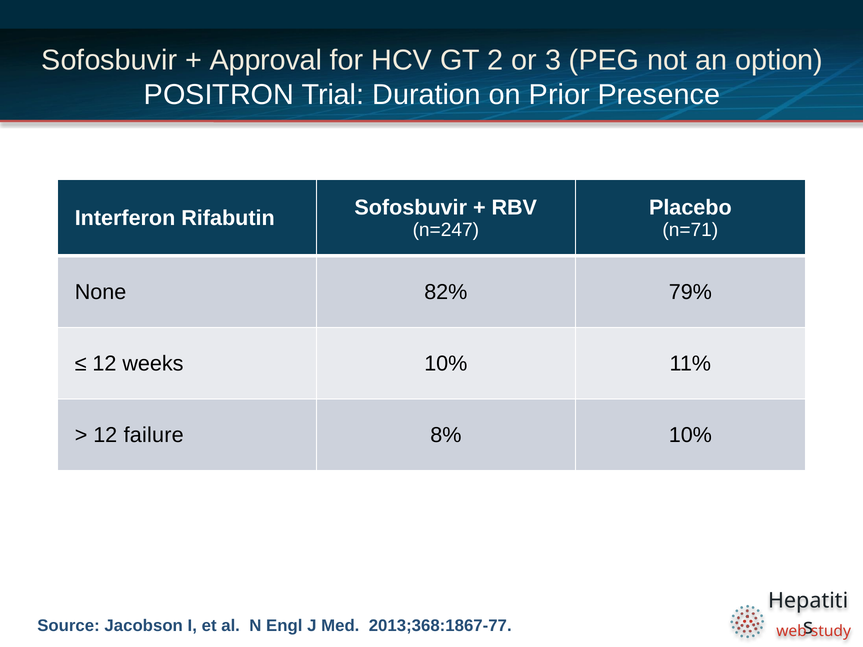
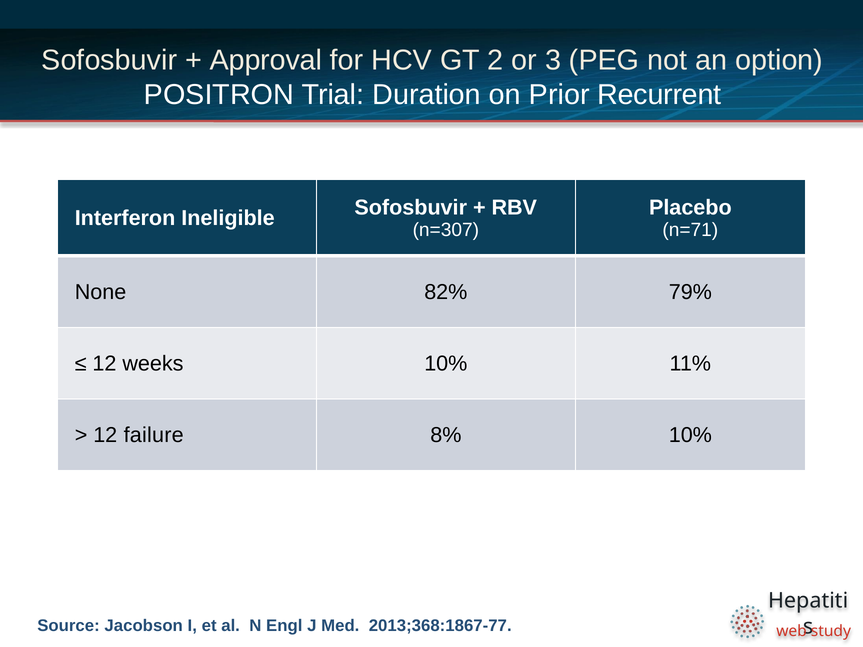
Presence: Presence -> Recurrent (659, 95)
Rifabutin: Rifabutin -> Ineligible (228, 218)
n=247: n=247 -> n=307 (446, 230)
